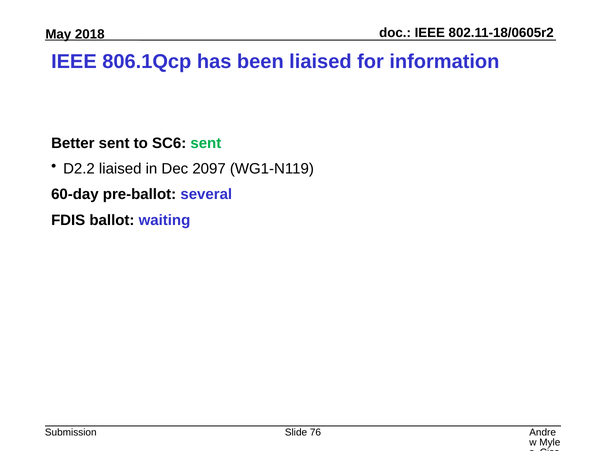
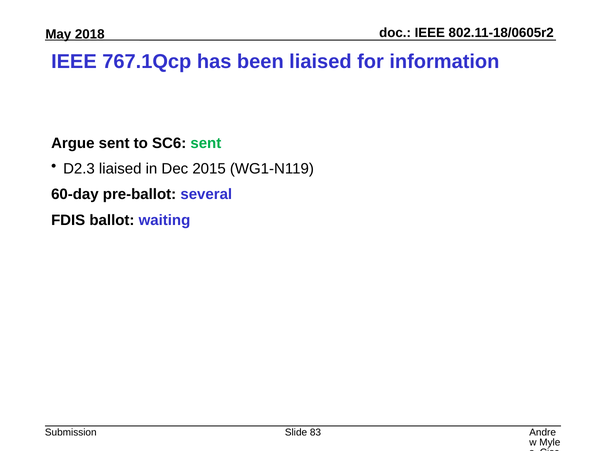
806.1Qcp: 806.1Qcp -> 767.1Qcp (147, 62)
Better: Better -> Argue (73, 143)
D2.2: D2.2 -> D2.3 (79, 169)
2097: 2097 -> 2015 (209, 169)
76: 76 -> 83 (316, 432)
